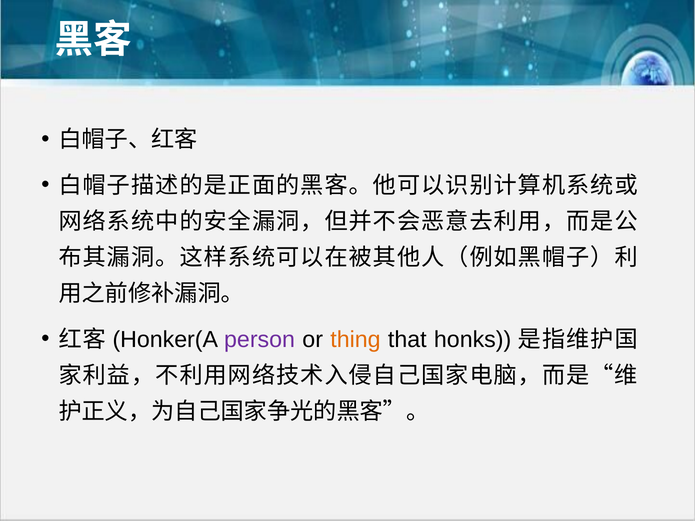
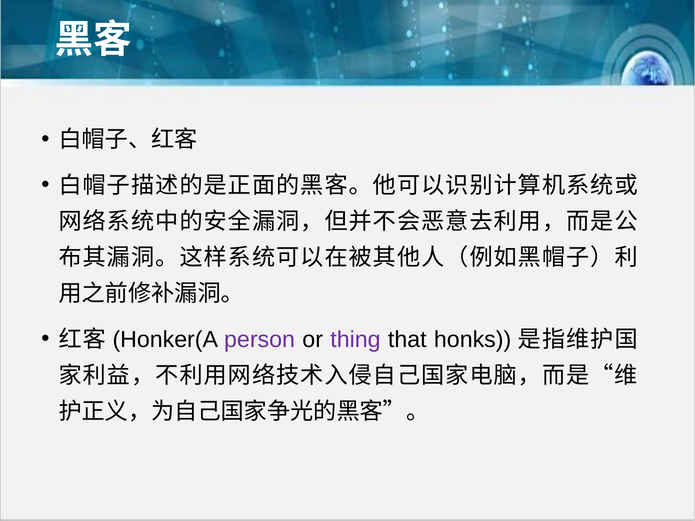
thing colour: orange -> purple (355, 340)
